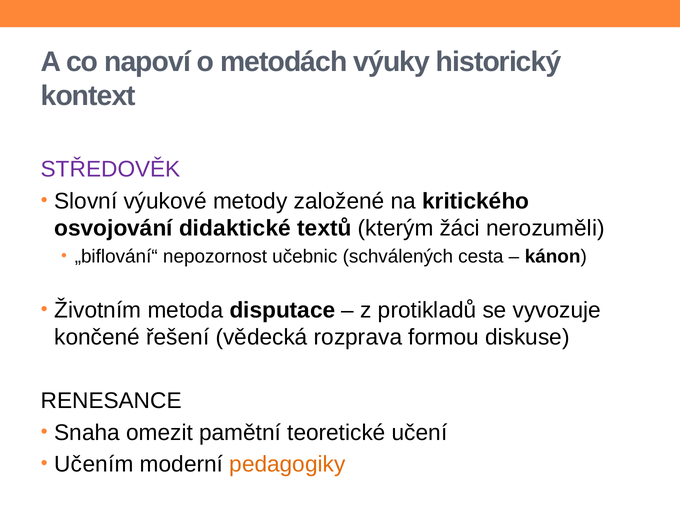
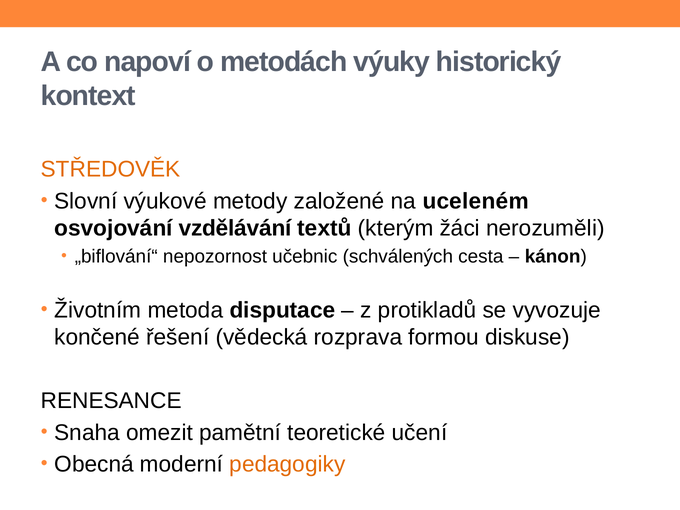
STŘEDOVĚK colour: purple -> orange (111, 169)
kritického: kritického -> uceleném (476, 201)
didaktické: didaktické -> vzdělávání (235, 228)
Učením: Učením -> Obecná (94, 464)
